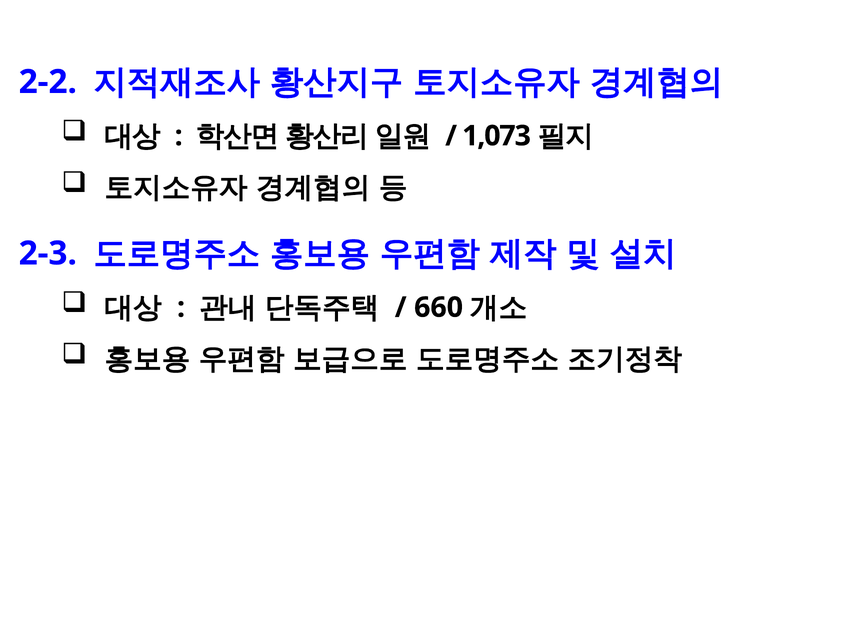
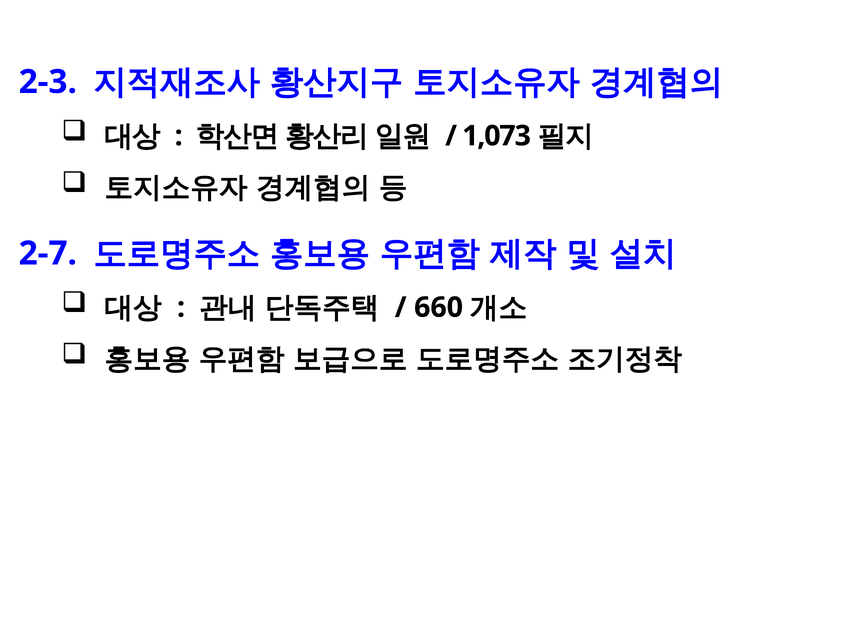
2-2: 2-2 -> 2-3 (48, 82)
2-3: 2-3 -> 2-7 (48, 254)
